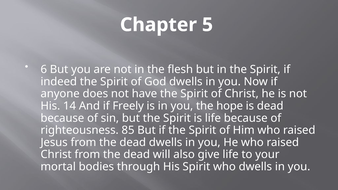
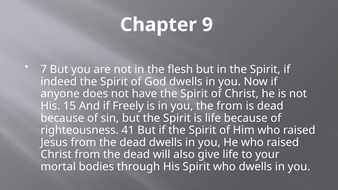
5: 5 -> 9 (207, 25)
6: 6 -> 7 (44, 69)
14: 14 -> 15 (70, 106)
the hope: hope -> from (230, 106)
85: 85 -> 41 (128, 130)
